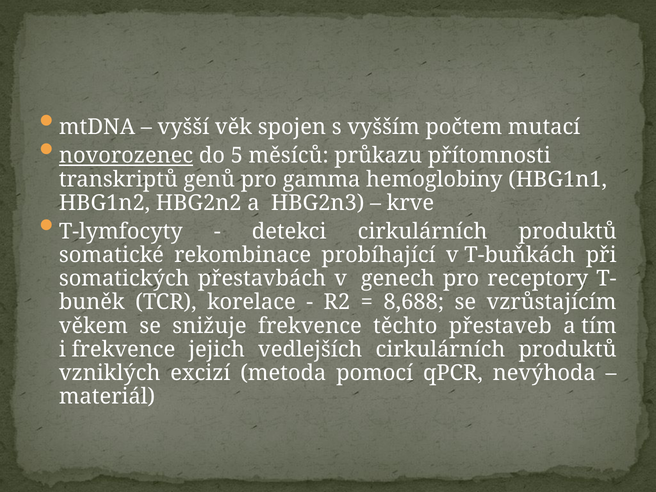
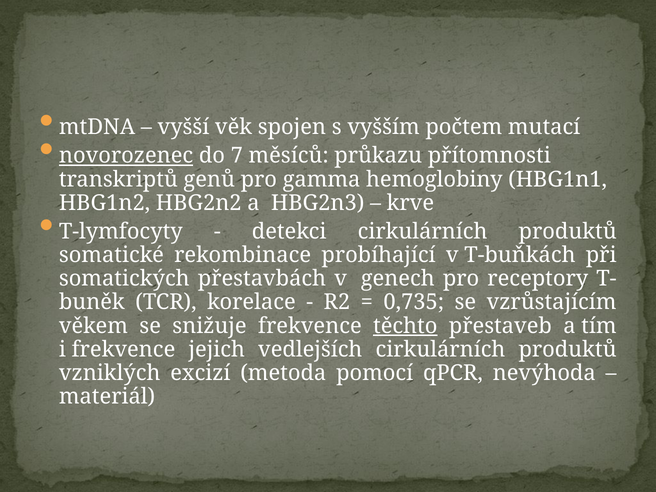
5: 5 -> 7 (237, 156)
8,688: 8,688 -> 0,735 (414, 302)
těchto underline: none -> present (405, 326)
